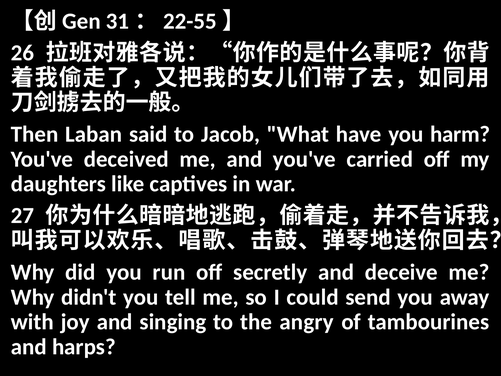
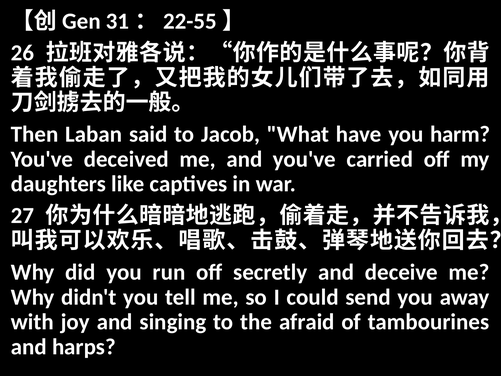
angry: angry -> afraid (307, 322)
